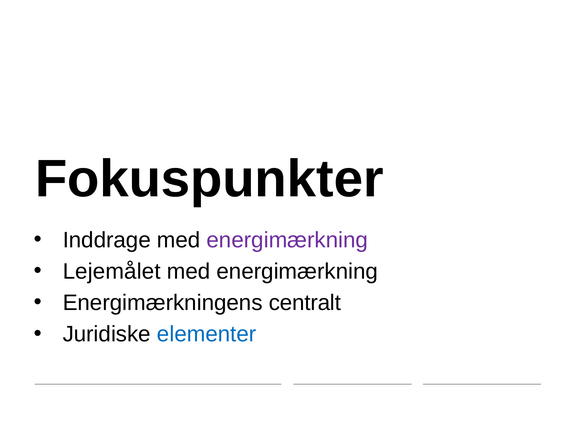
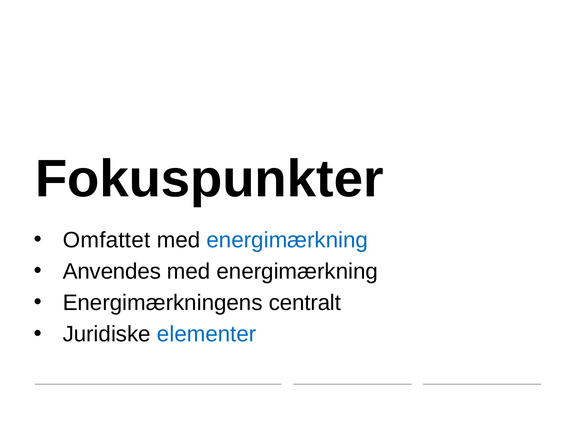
Inddrage: Inddrage -> Omfattet (107, 240)
energimærkning colour: purple -> blue (287, 240)
Lejemålet: Lejemålet -> Anvendes (112, 271)
